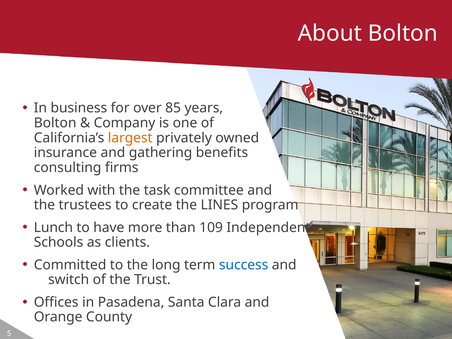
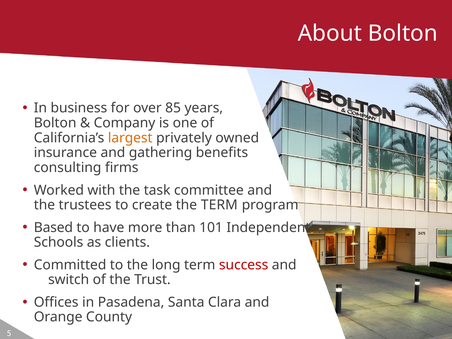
the LINES: LINES -> TERM (219, 205)
Lunch: Lunch -> Based (53, 227)
109: 109 -> 101 (211, 227)
success colour: blue -> red (244, 265)
